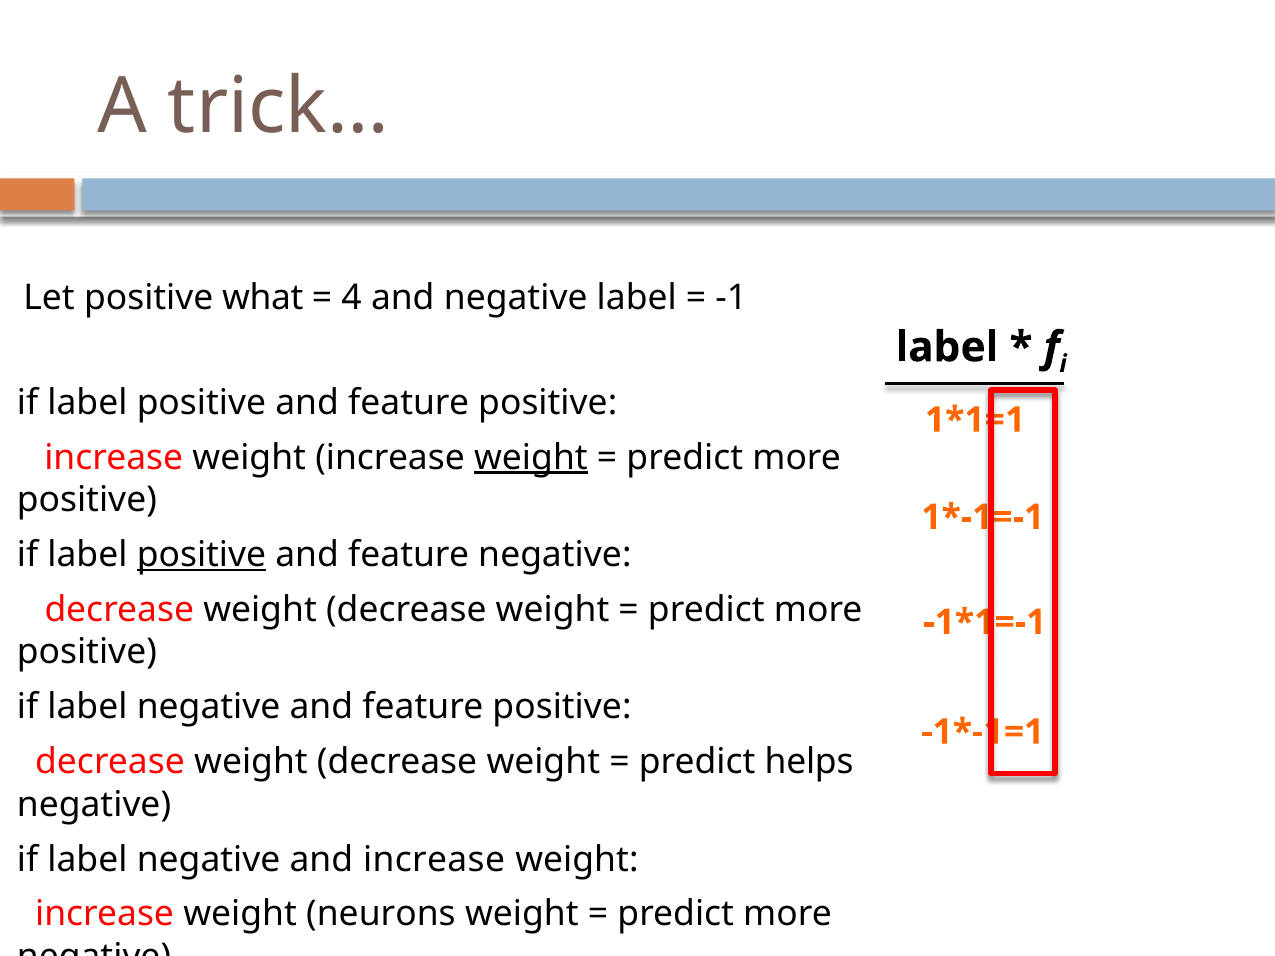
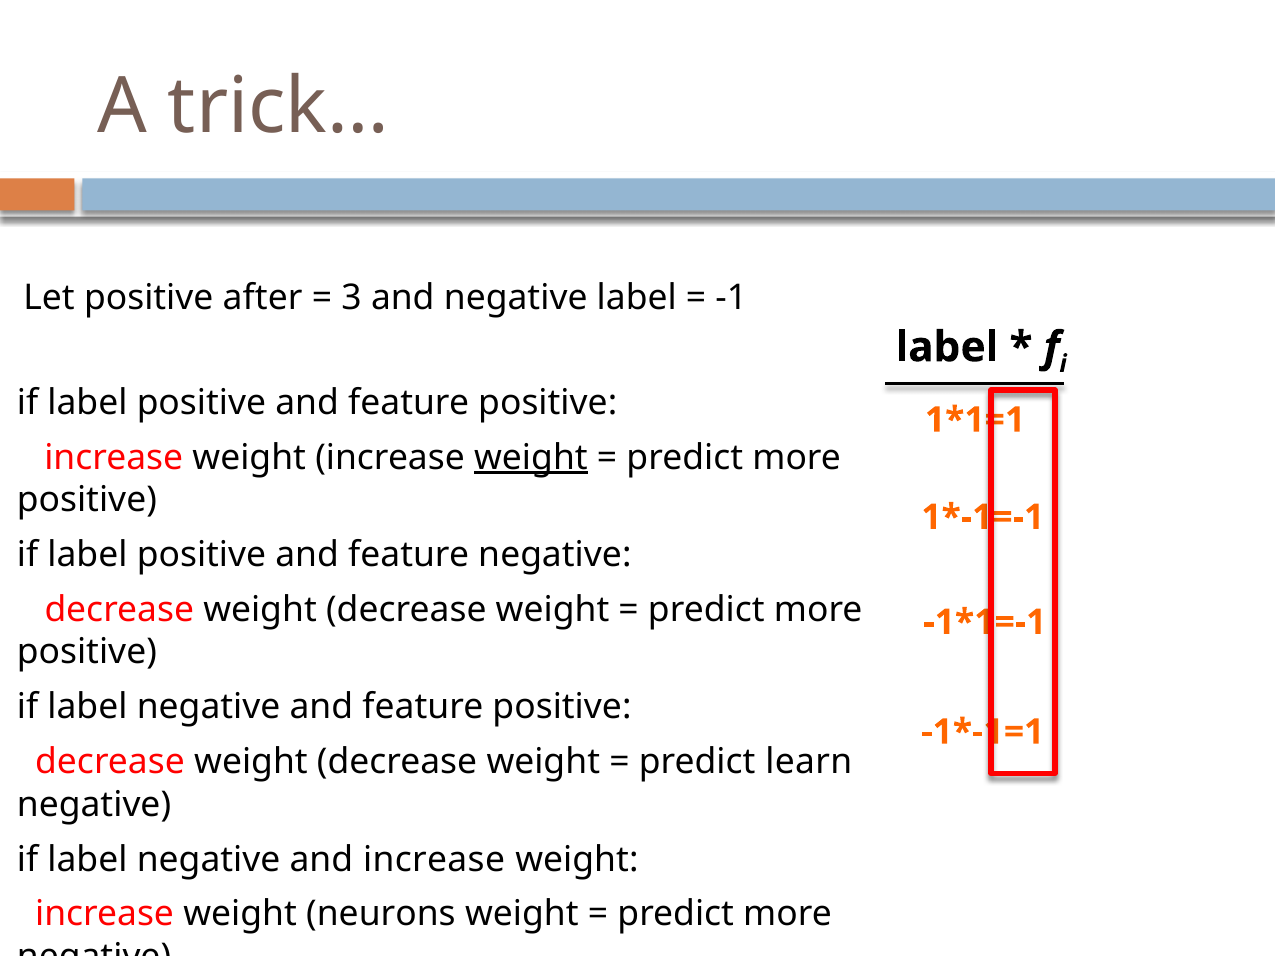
what: what -> after (263, 298)
4: 4 -> 3 (352, 298)
positive underline: present -> none (201, 555)
helps: helps -> learn (809, 762)
